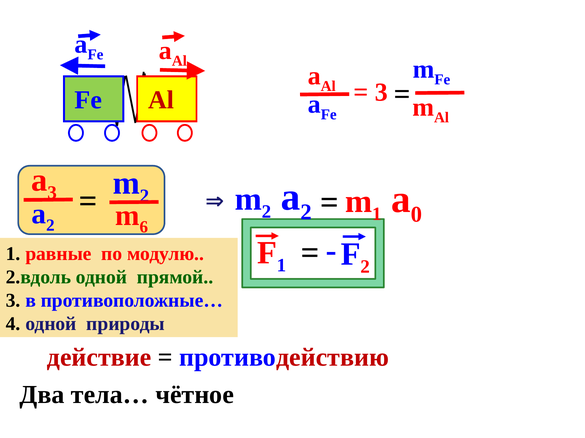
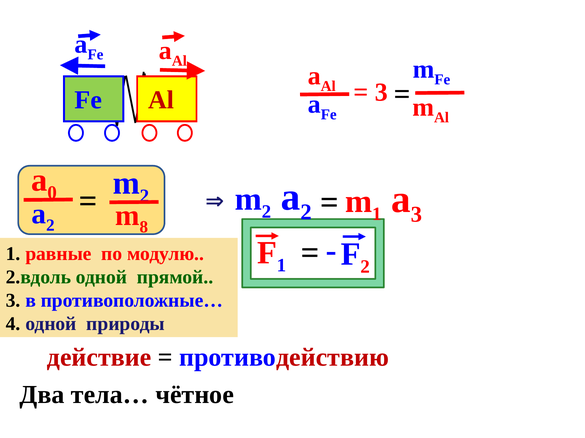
3: 3 -> 0 (52, 193)
0: 0 -> 3 (416, 215)
6: 6 -> 8 (144, 227)
